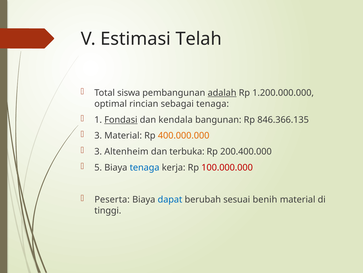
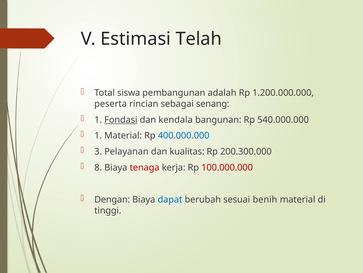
adalah underline: present -> none (222, 93)
optimal: optimal -> peserta (111, 103)
sebagai tenaga: tenaga -> senang (213, 103)
846.366.135: 846.366.135 -> 540.000.000 (283, 119)
3: 3 -> 1 (98, 135)
400.000.000 colour: orange -> blue (184, 135)
Altenheim: Altenheim -> Pelayanan (126, 151)
terbuka: terbuka -> kualitas (187, 151)
200.400.000: 200.400.000 -> 200.300.000 (246, 151)
5: 5 -> 8 (98, 167)
tenaga colour: blue -> red (145, 167)
Peserta: Peserta -> Dengan (112, 199)
